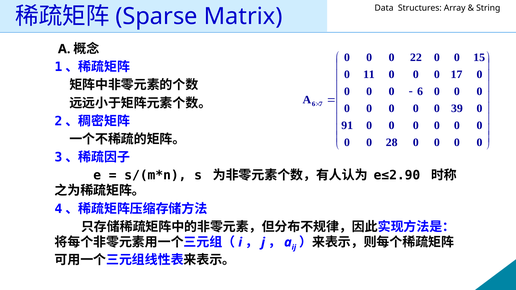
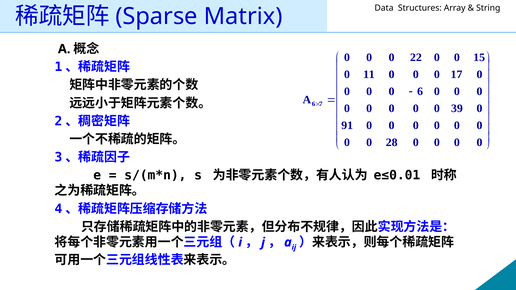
e≤2.90: e≤2.90 -> e≤0.01 (397, 175)
